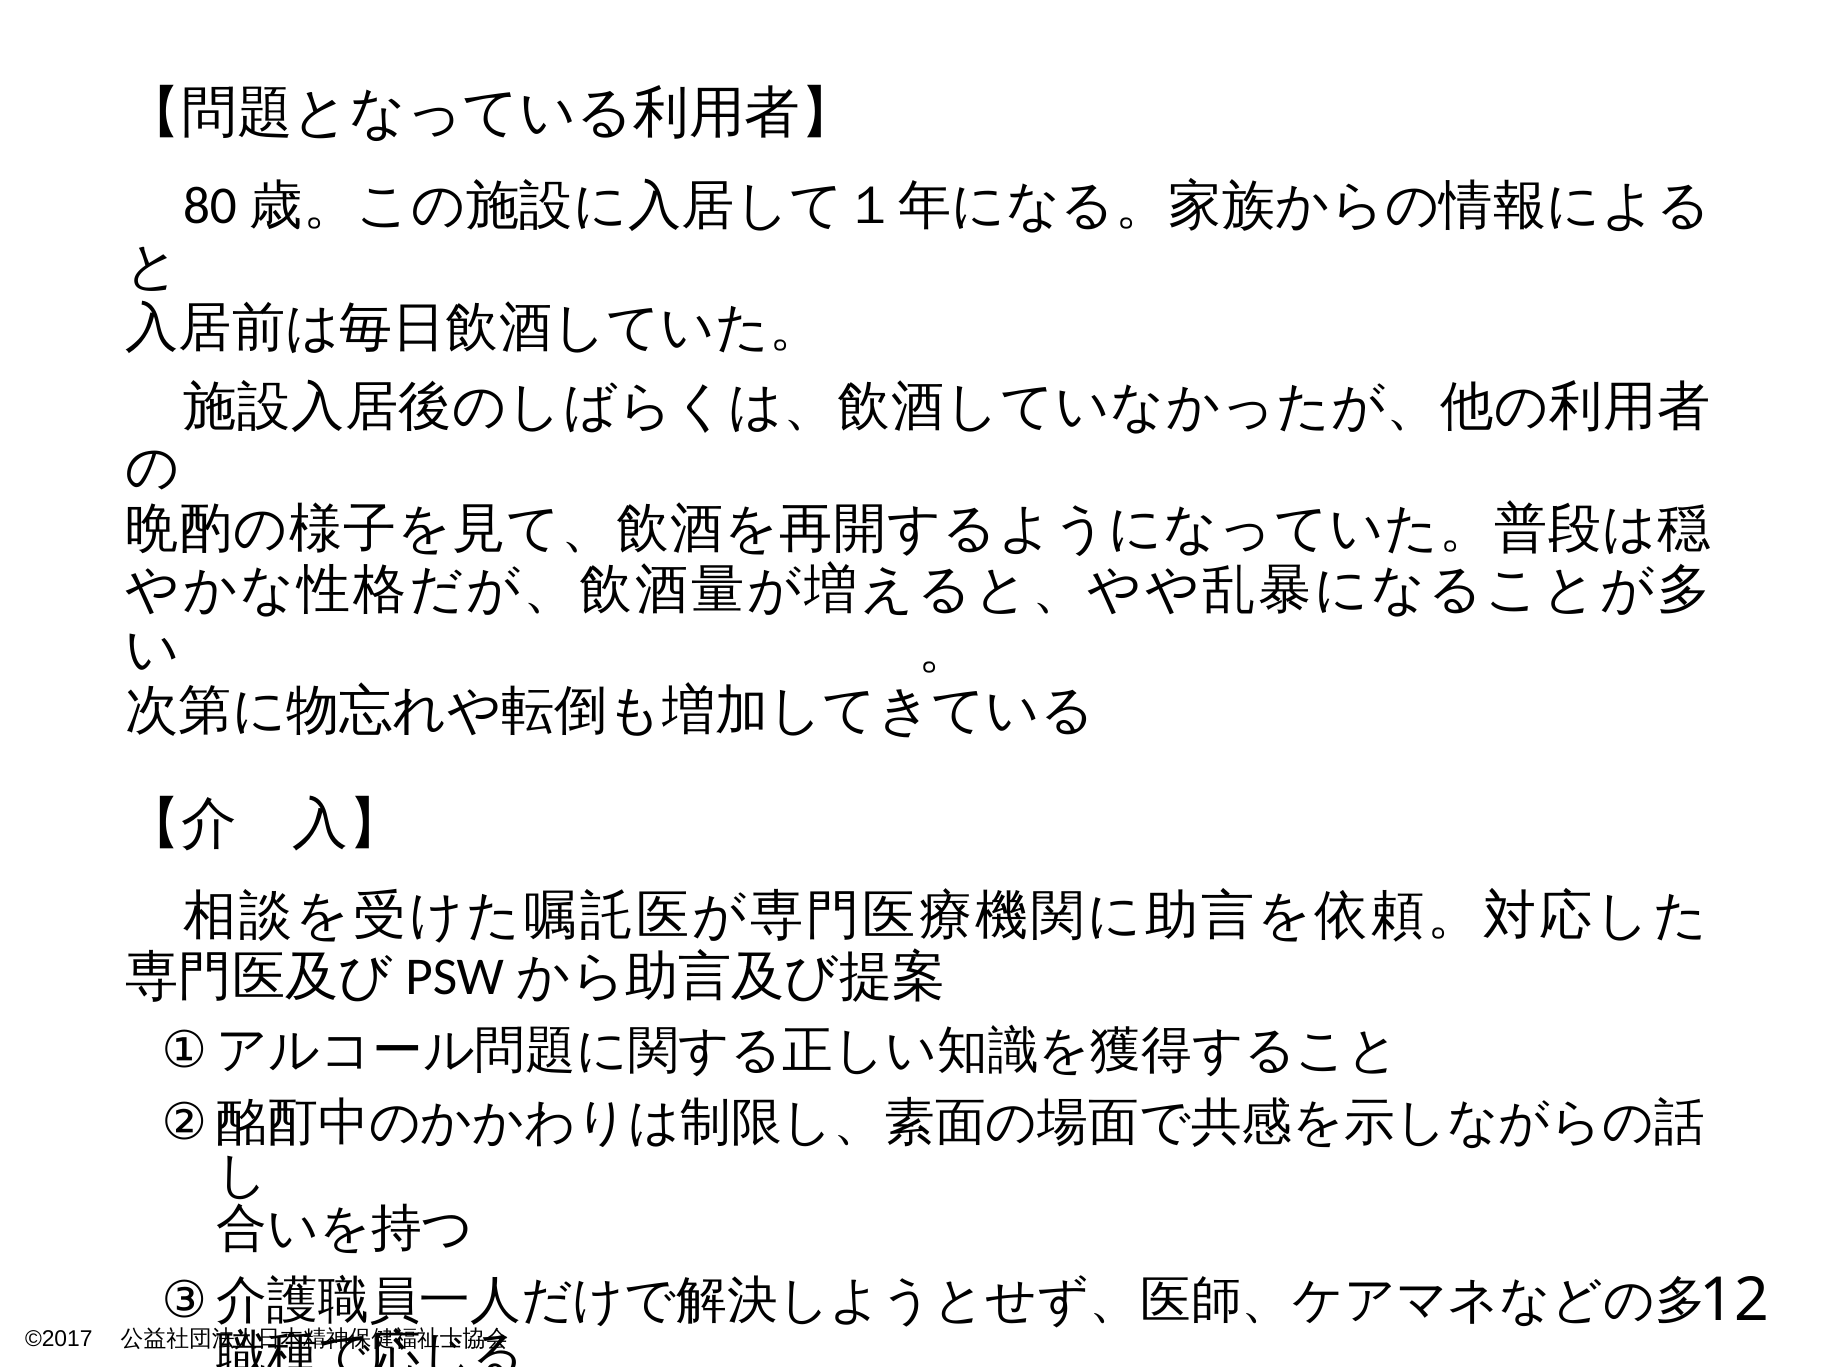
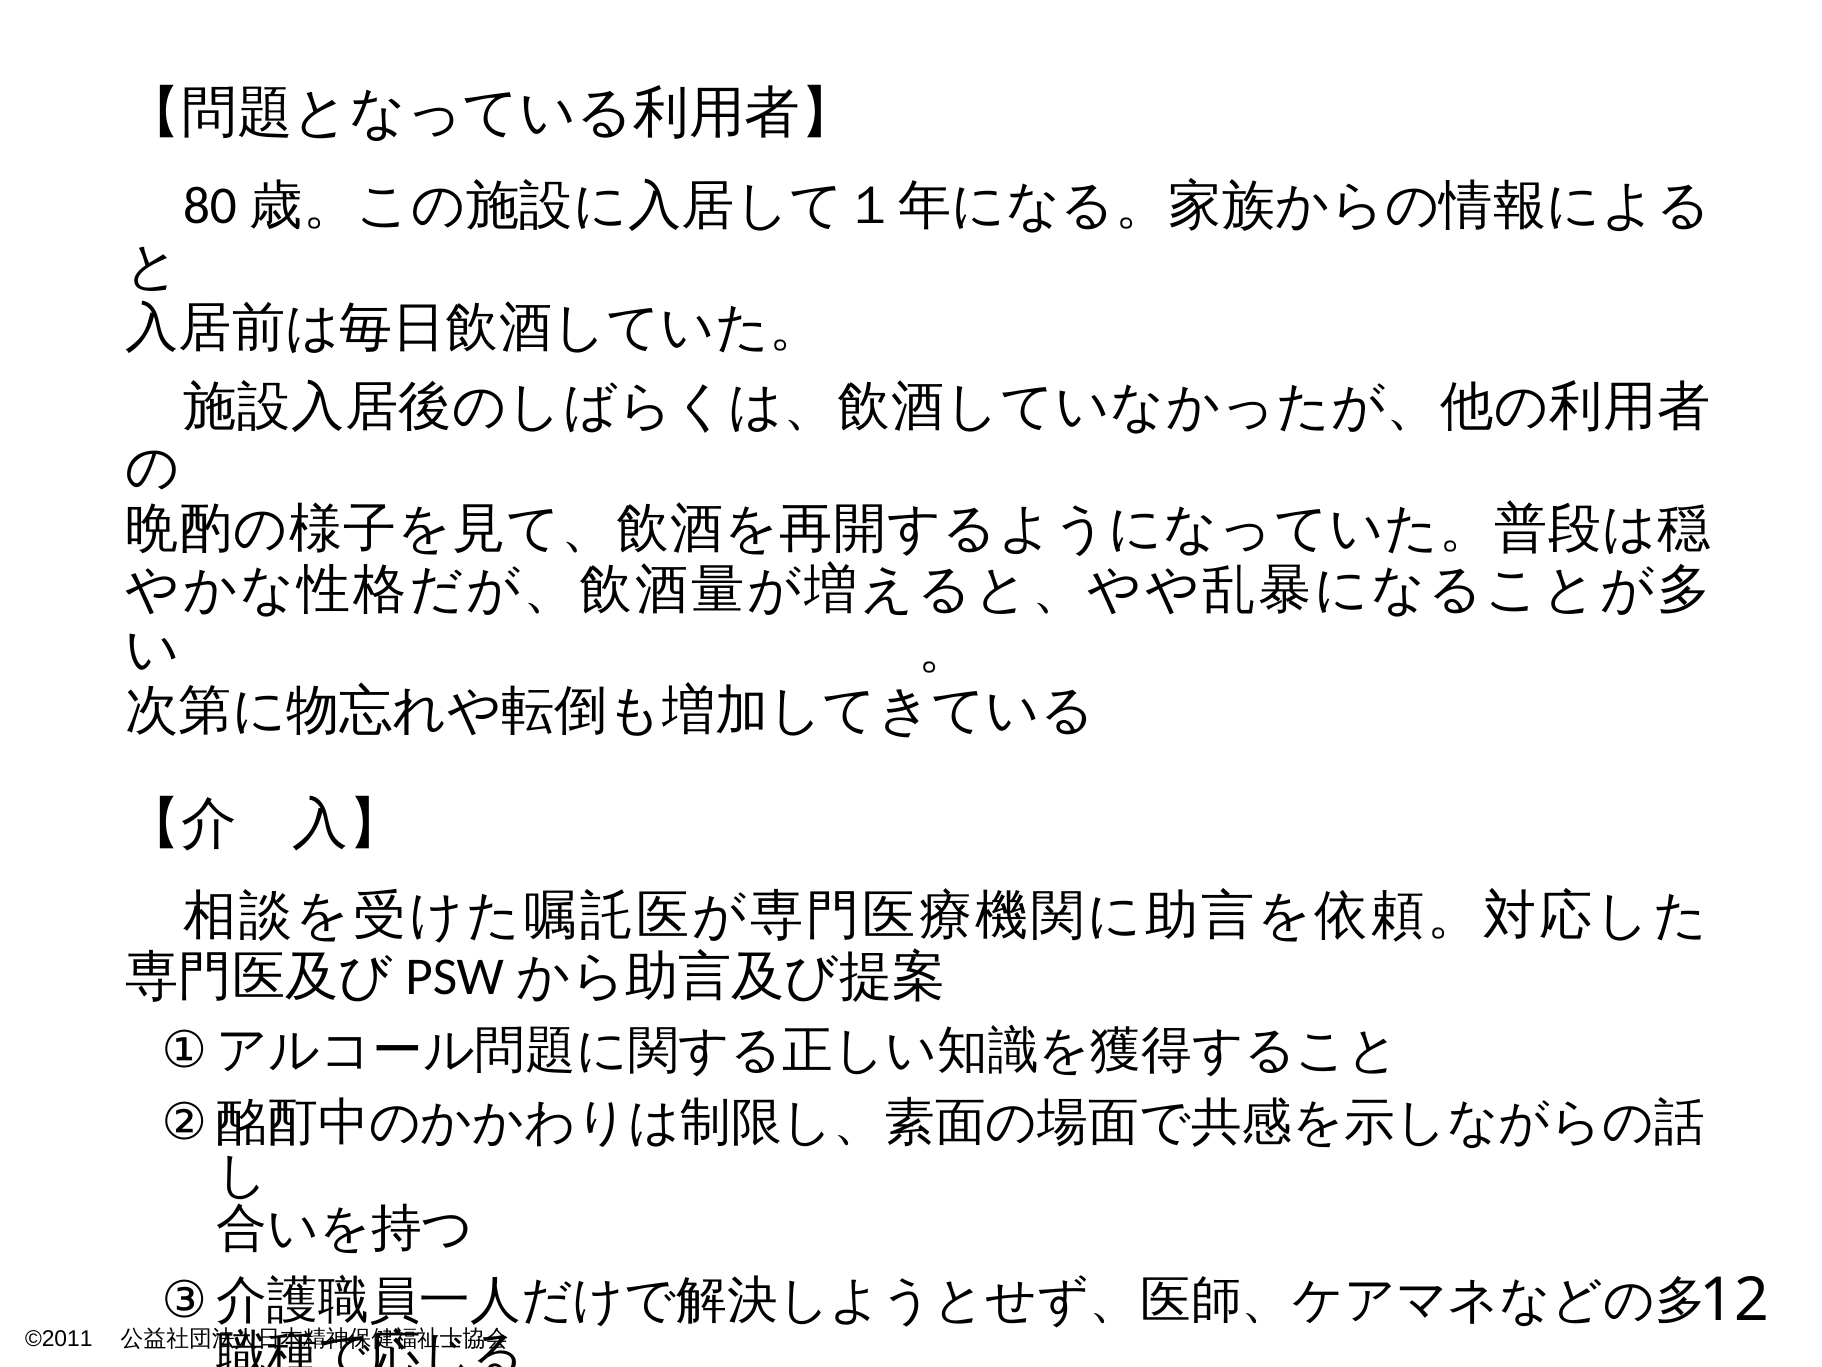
©2017: ©2017 -> ©2011 (59, 1339)
